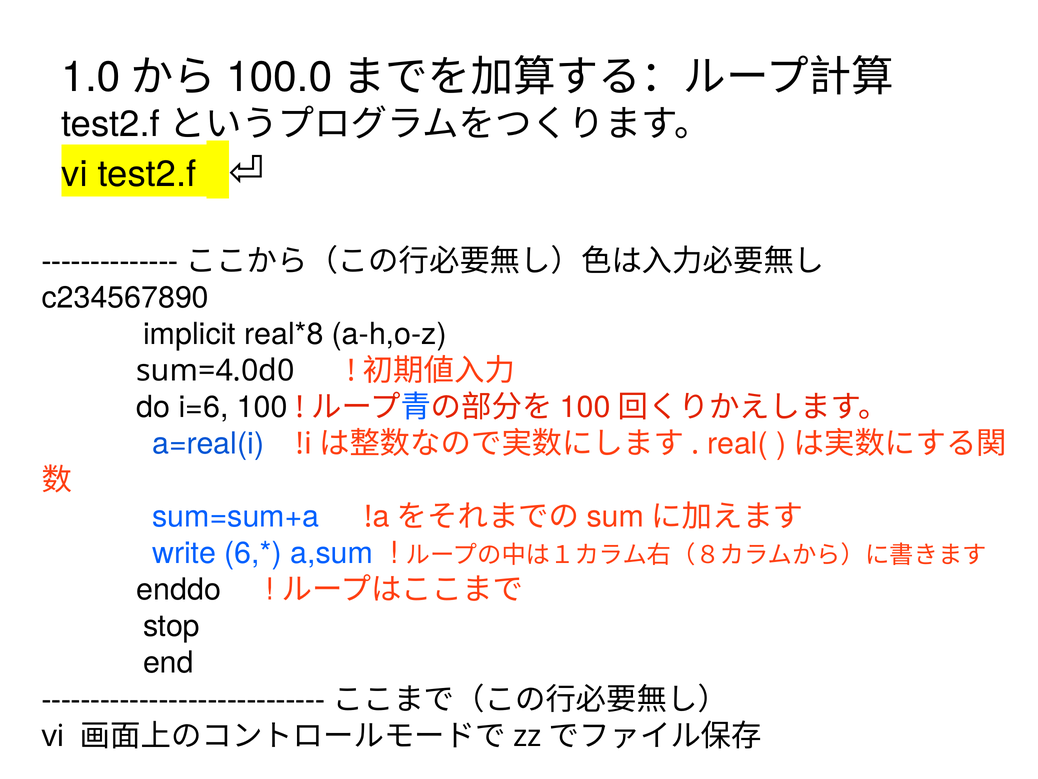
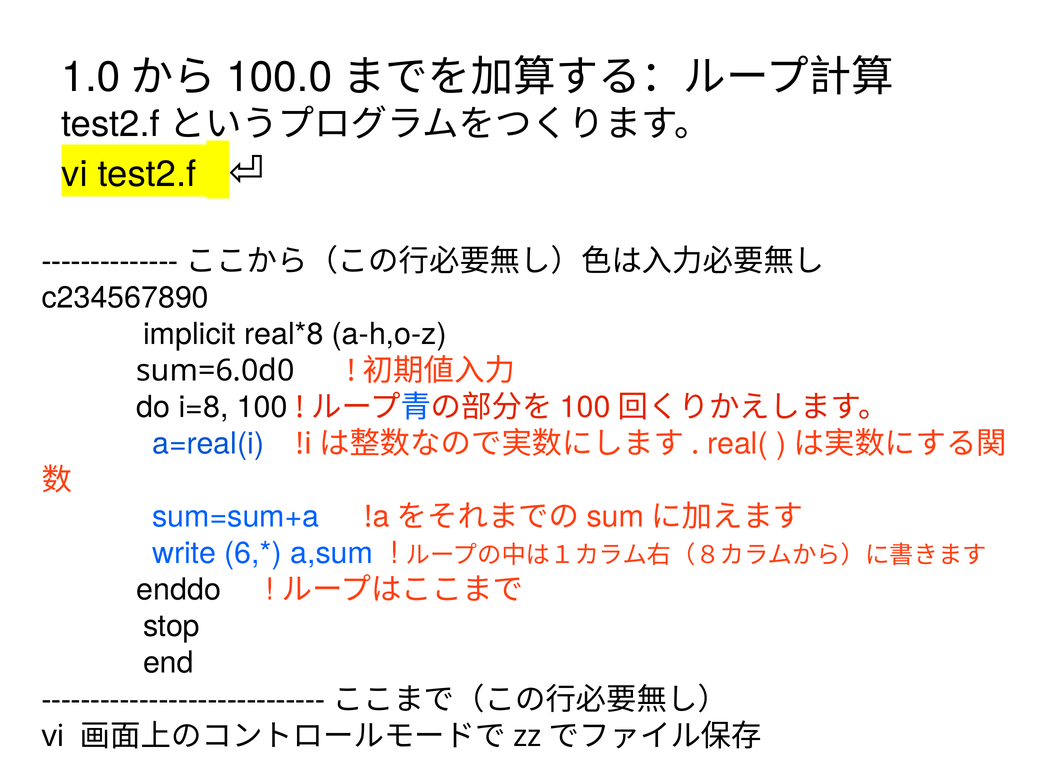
sum=4.0d0: sum=4.0d0 -> sum=6.0d0 (215, 371)
i=6: i=6 -> i=8 (204, 407)
